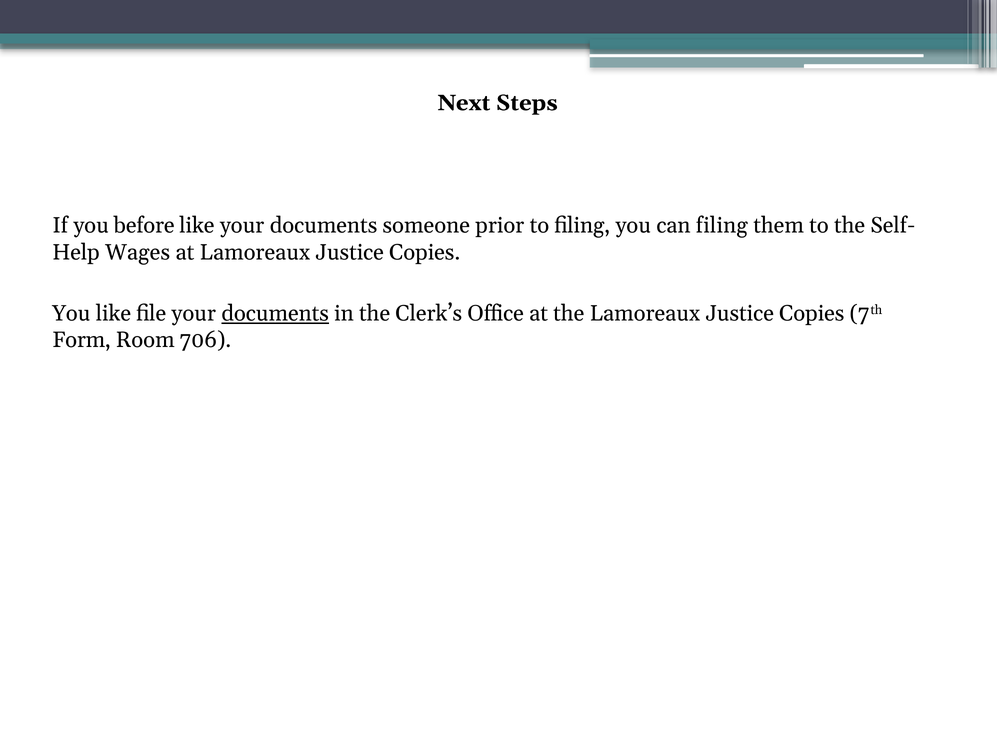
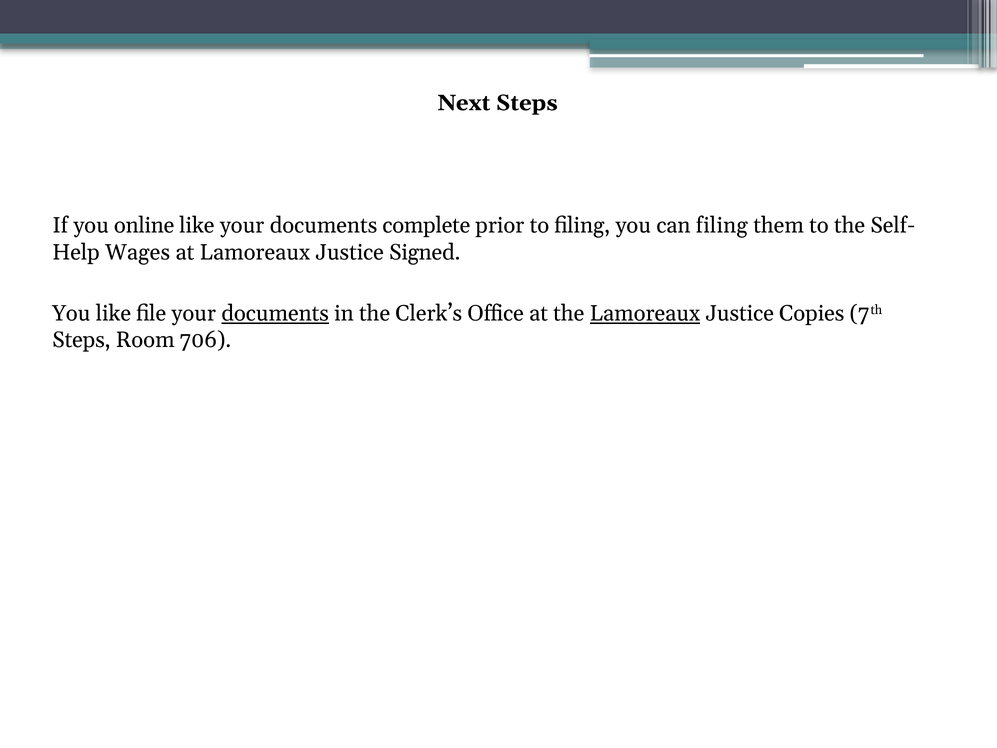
before: before -> online (144, 226)
someone: someone -> complete (426, 226)
at Lamoreaux Justice Copies: Copies -> Signed (425, 252)
Lamoreaux underline: none -> present (645, 314)
Form: Form -> Steps (81, 340)
